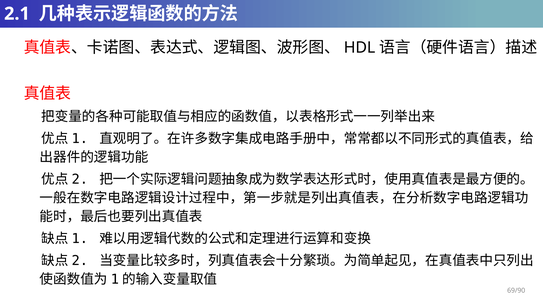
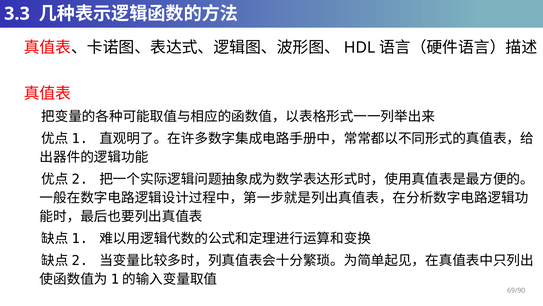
2.1: 2.1 -> 3.3 (17, 14)
